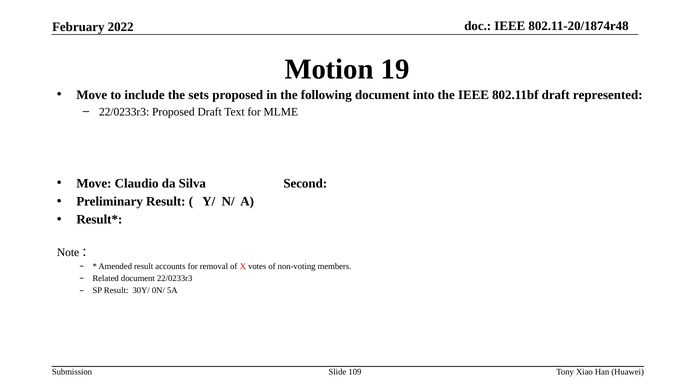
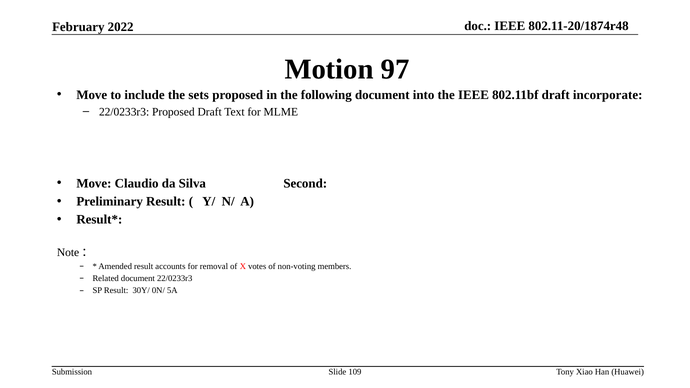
19: 19 -> 97 (395, 69)
represented: represented -> incorporate (608, 95)
